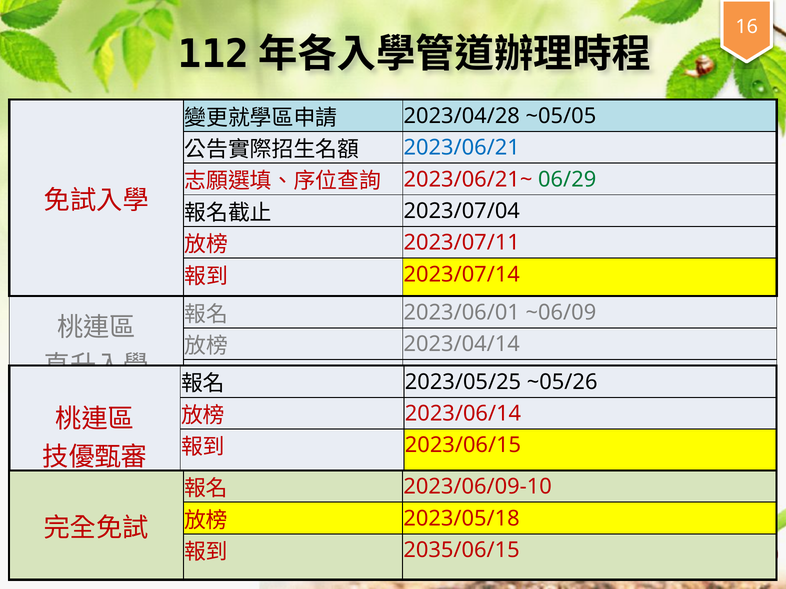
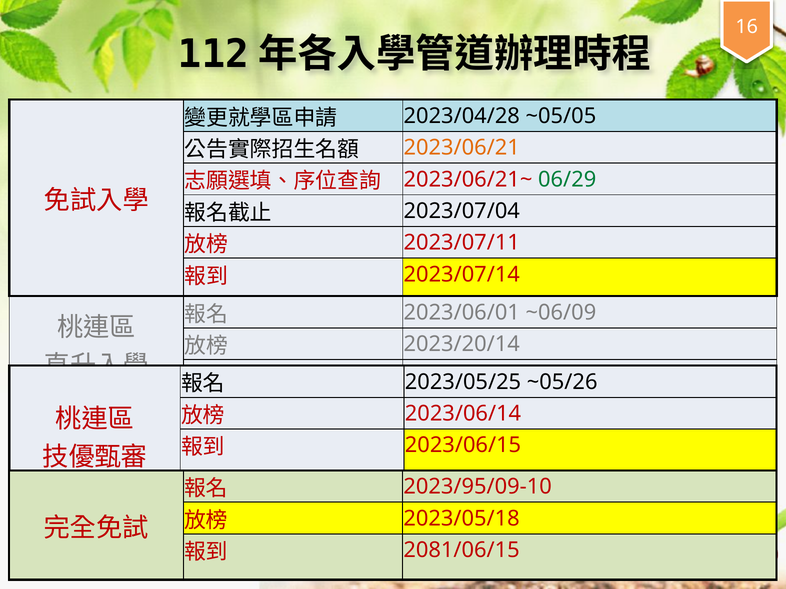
2023/06/21 colour: blue -> orange (462, 148)
2023/04/14: 2023/04/14 -> 2023/20/14 (462, 344)
2023/06/09-10: 2023/06/09-10 -> 2023/95/09-10 (478, 487)
2035/06/15: 2035/06/15 -> 2081/06/15 (462, 551)
